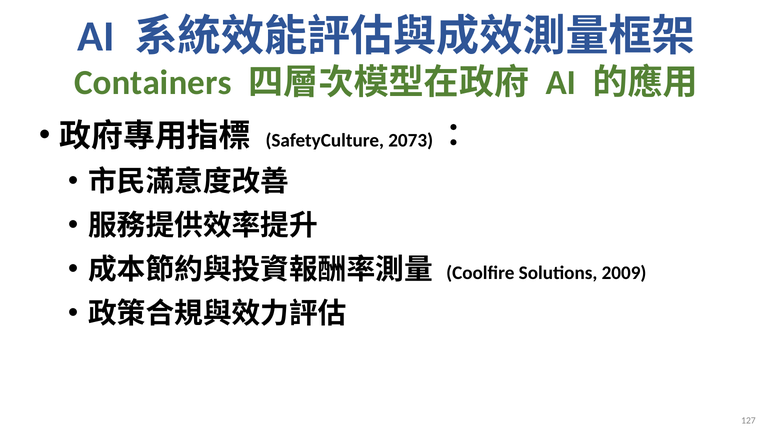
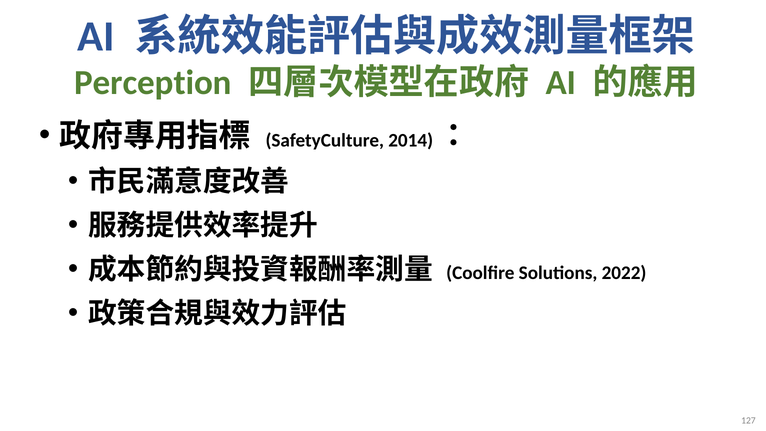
Containers: Containers -> Perception (153, 83)
2073: 2073 -> 2014 (411, 140)
2009: 2009 -> 2022 (624, 273)
